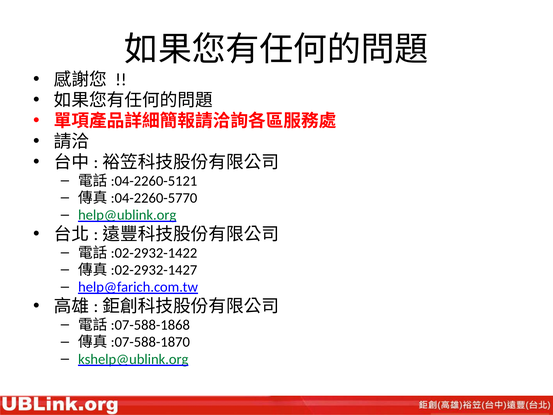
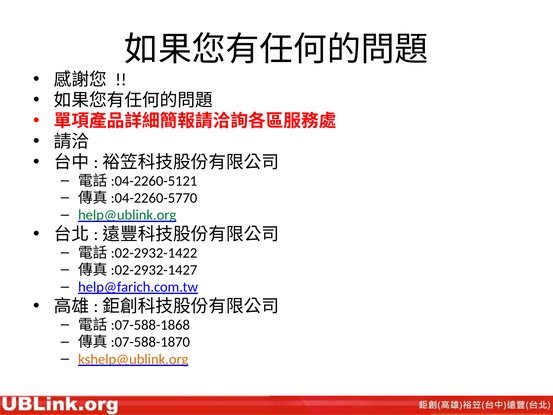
kshelp@ublink.org colour: green -> orange (133, 359)
